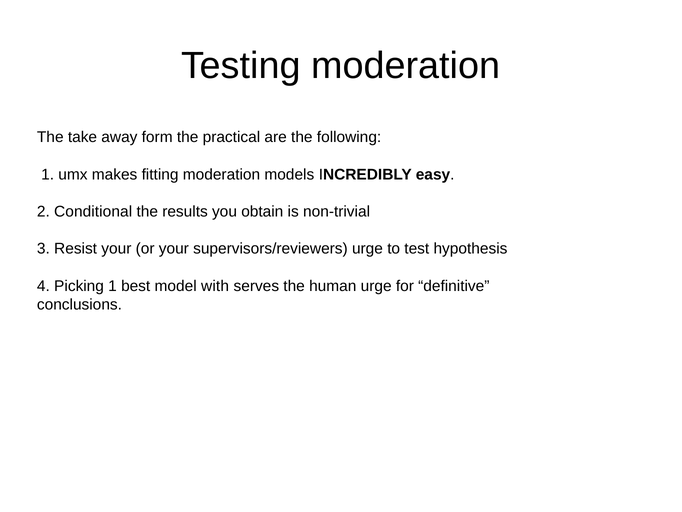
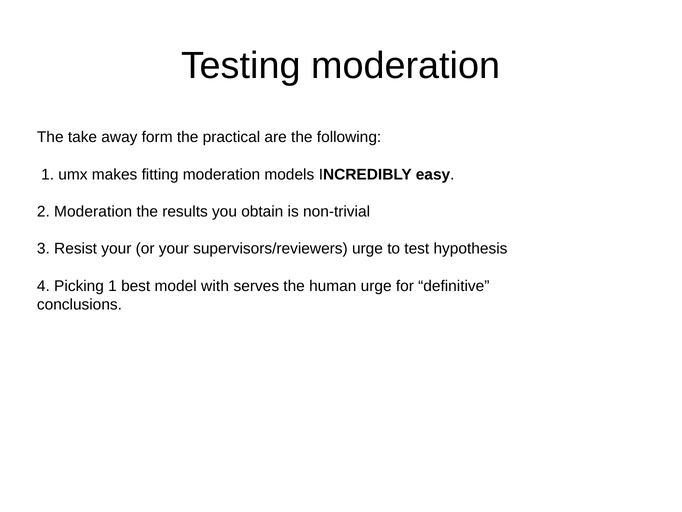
2 Conditional: Conditional -> Moderation (93, 211)
